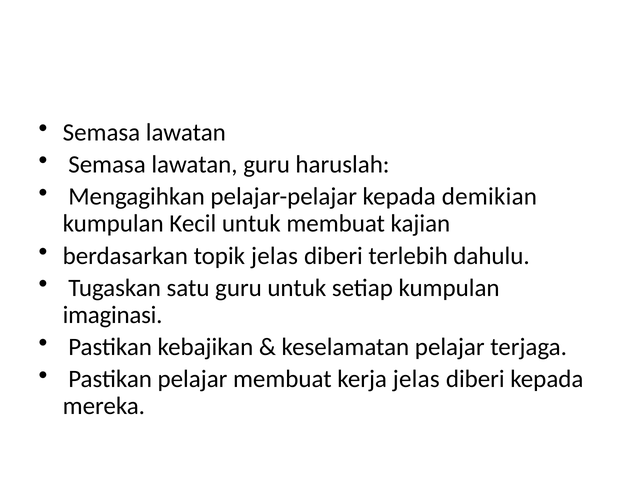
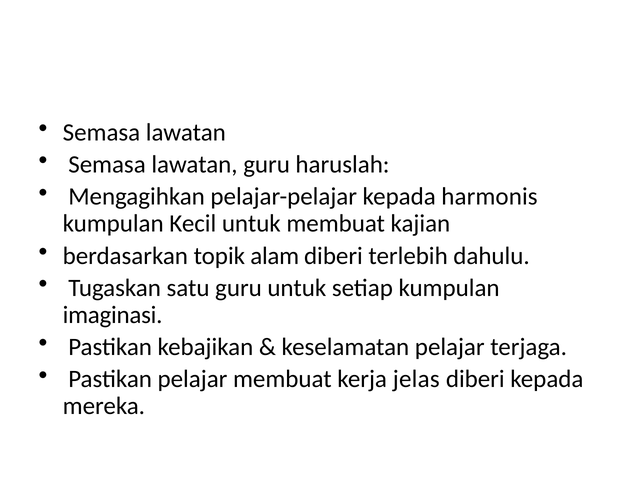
demikian: demikian -> harmonis (489, 197)
topik jelas: jelas -> alam (275, 256)
